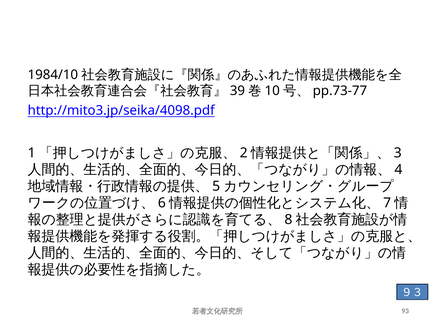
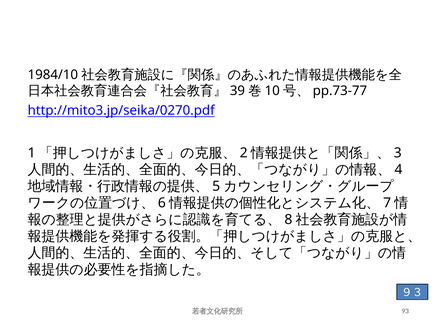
http://mito3.jp/seika/4098.pdf: http://mito3.jp/seika/4098.pdf -> http://mito3.jp/seika/0270.pdf (121, 111)
